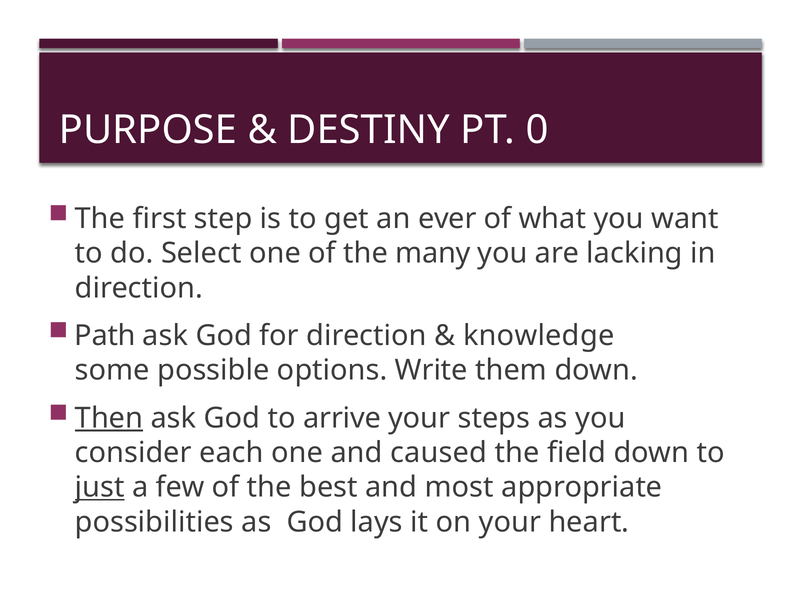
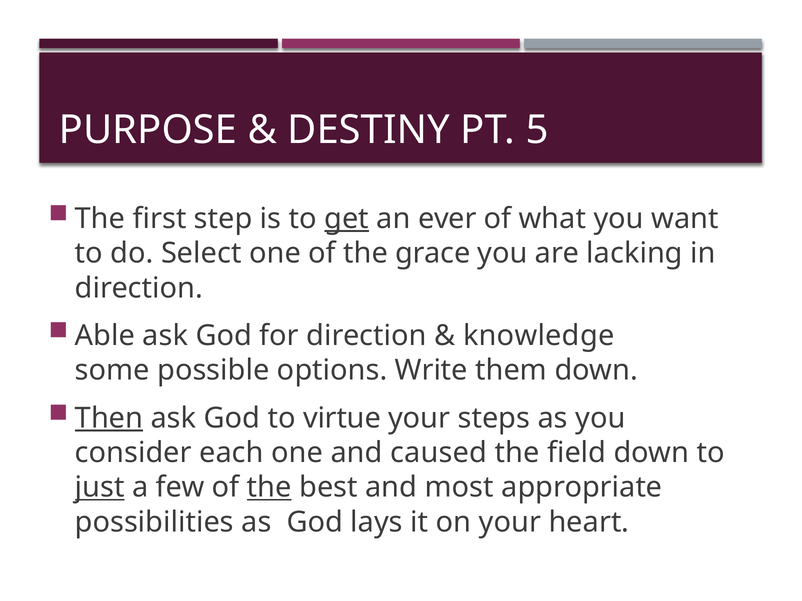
0: 0 -> 5 (537, 130)
get underline: none -> present (347, 219)
many: many -> grace (433, 254)
Path: Path -> Able (105, 336)
arrive: arrive -> virtue (342, 418)
the underline: none -> present (269, 488)
